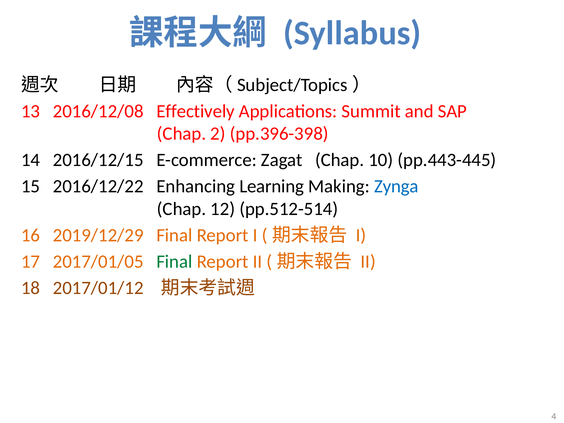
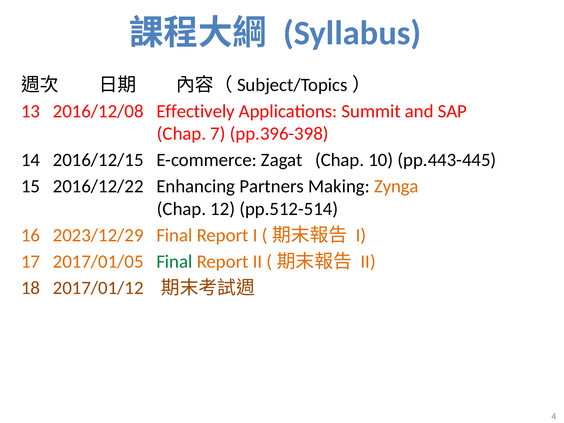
2: 2 -> 7 (218, 134)
Learning: Learning -> Partners (272, 186)
Zynga colour: blue -> orange (396, 186)
2019/12/29: 2019/12/29 -> 2023/12/29 (98, 235)
